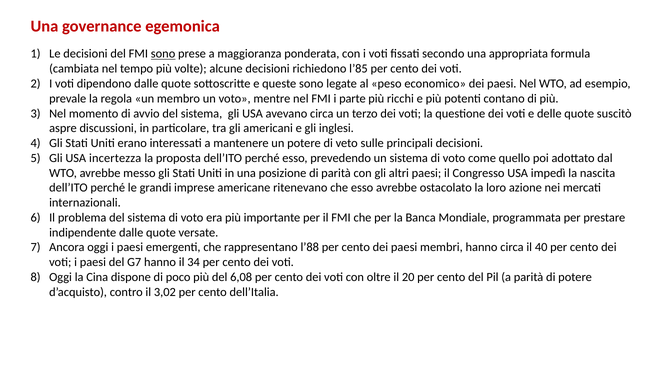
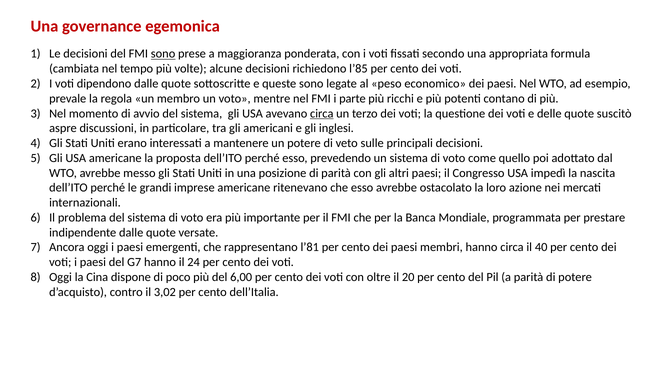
circa underline: none -> present (322, 113)
USA incertezza: incertezza -> americane (115, 158)
l’88: l’88 -> l’81 (310, 247)
34: 34 -> 24 (194, 262)
6,08: 6,08 -> 6,00 (241, 277)
